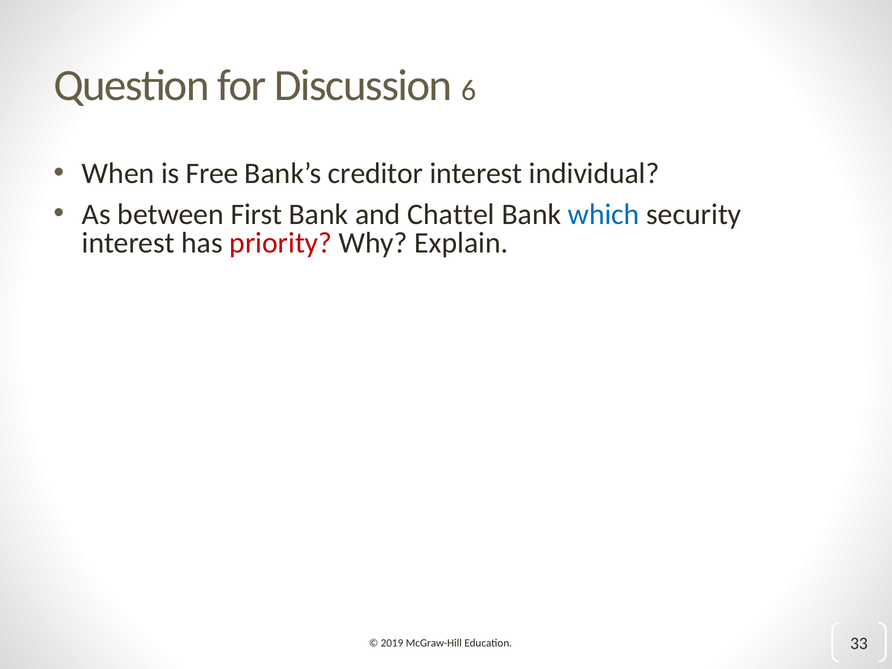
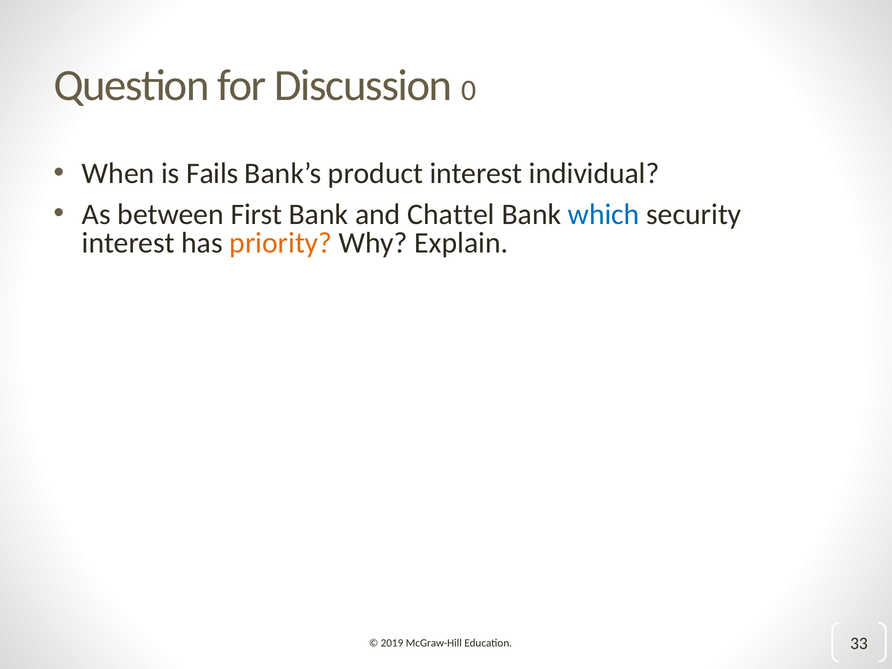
6: 6 -> 0 (469, 91)
Free: Free -> Fails (212, 174)
creditor: creditor -> product (376, 174)
priority colour: red -> orange (281, 243)
